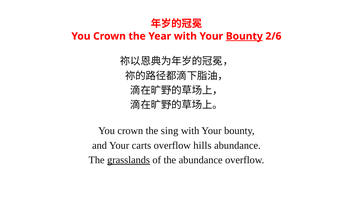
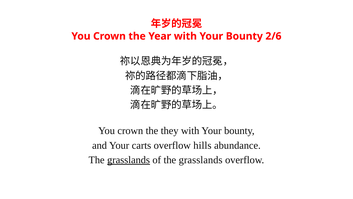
Bounty underline: present -> none (244, 36)
sing: sing -> they (170, 130)
of the abundance: abundance -> grasslands (201, 160)
